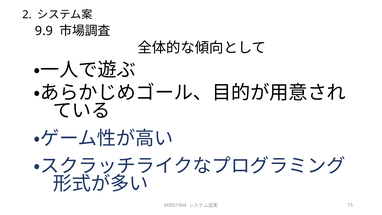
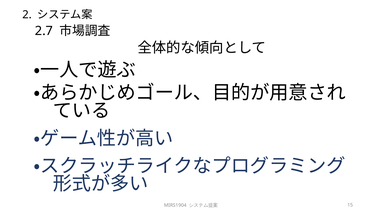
9.9: 9.9 -> 2.7 (44, 31)
